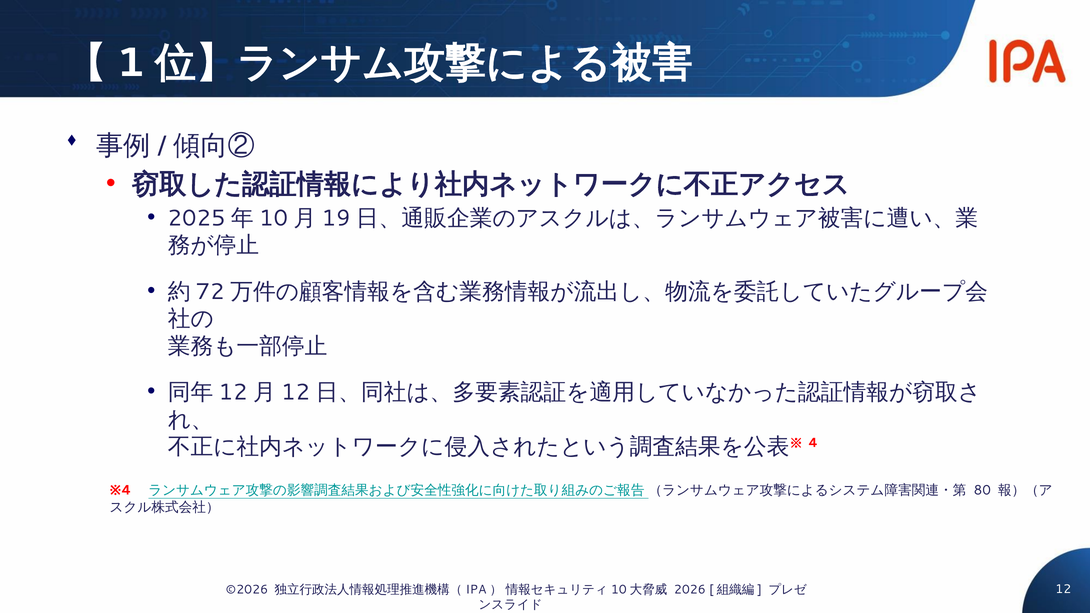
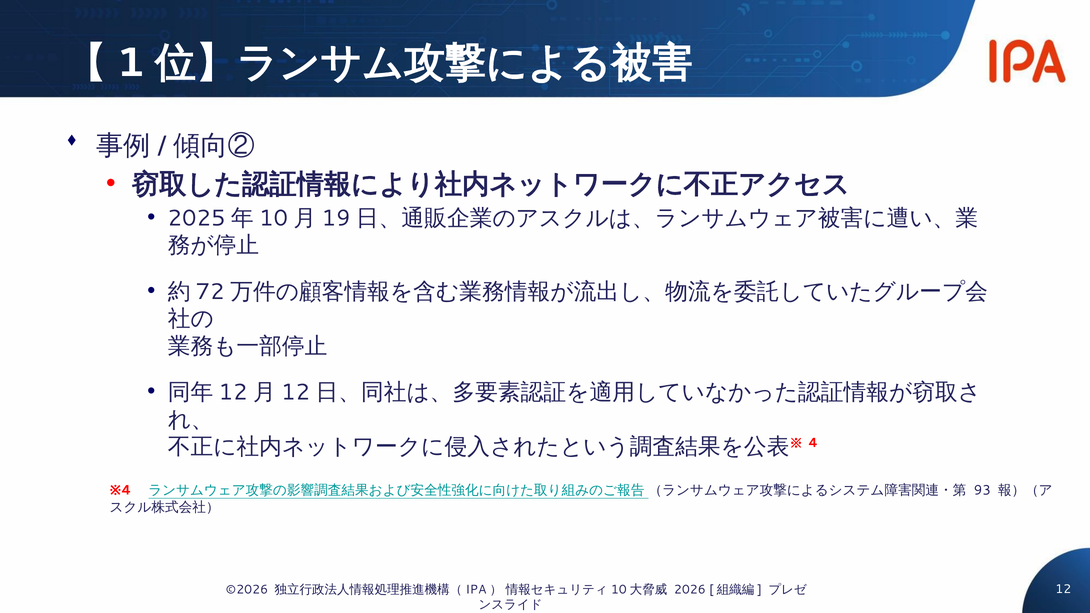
80: 80 -> 93 (982, 490)
